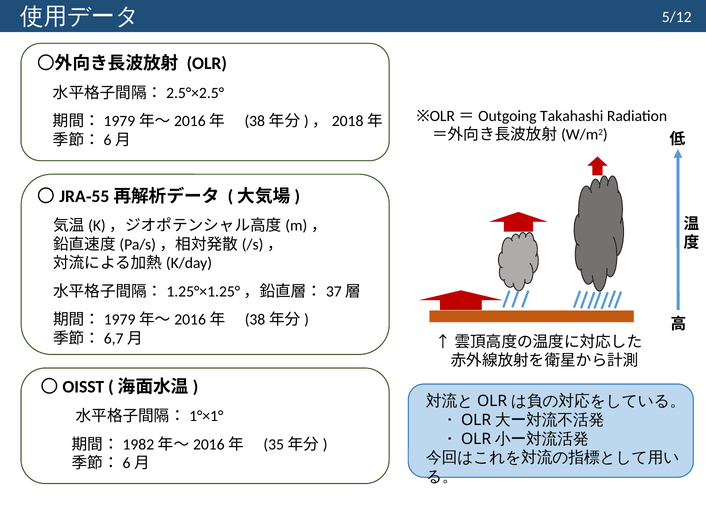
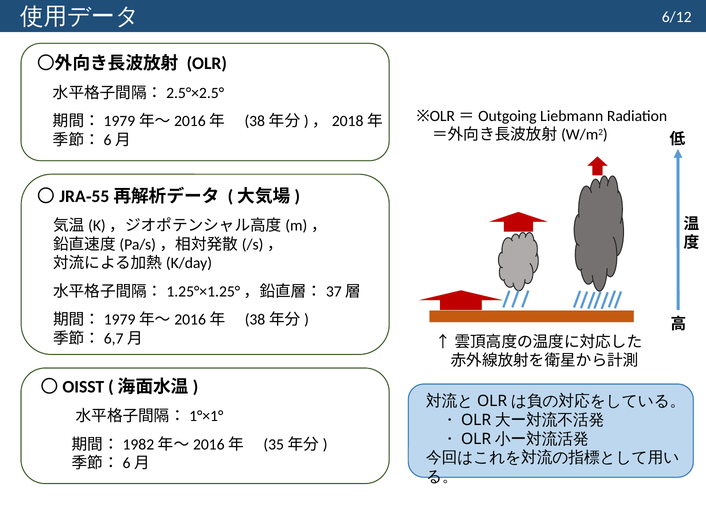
5/12: 5/12 -> 6/12 (677, 17)
Takahashi: Takahashi -> Liebmann (572, 116)
